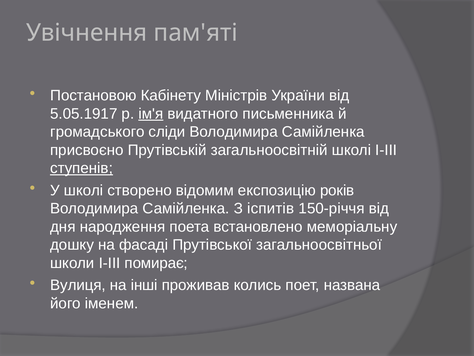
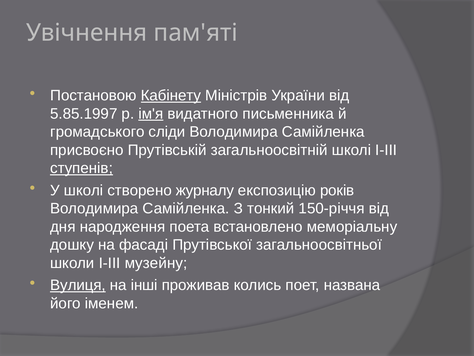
Кабінету underline: none -> present (171, 95)
5.05.1917: 5.05.1917 -> 5.85.1997 (84, 114)
відомим: відомим -> журналу (205, 190)
іспитів: іспитів -> тонкий (271, 208)
помирає: помирає -> музейну (156, 263)
Вулиця underline: none -> present (78, 285)
